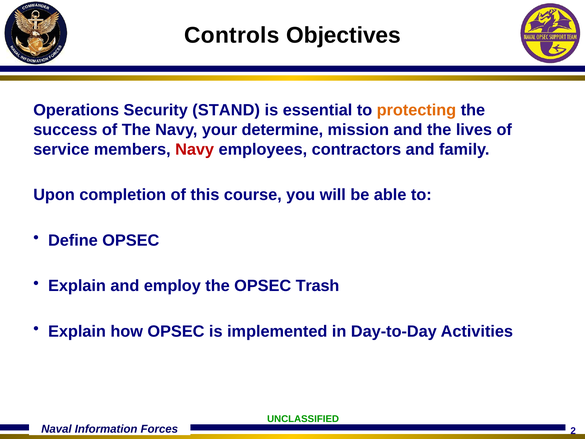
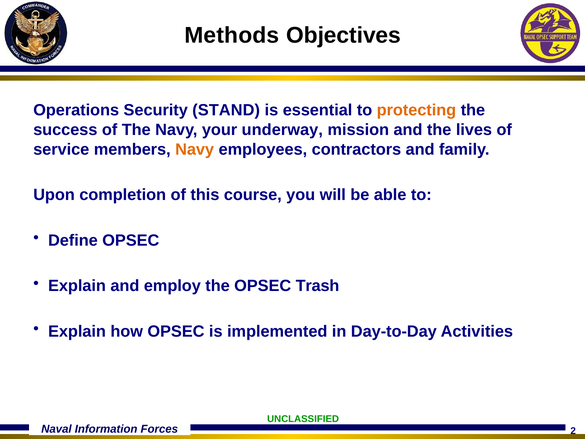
Controls: Controls -> Methods (232, 35)
determine: determine -> underway (282, 130)
Navy colour: red -> orange (195, 149)
